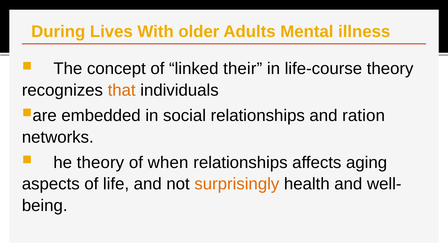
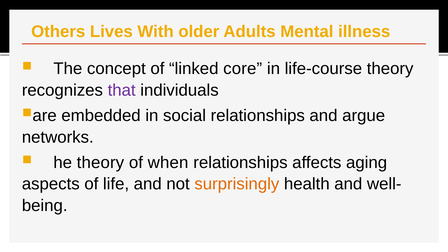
During: During -> Others (58, 32)
their: their -> core (243, 69)
that colour: orange -> purple (122, 90)
ration: ration -> argue (364, 116)
